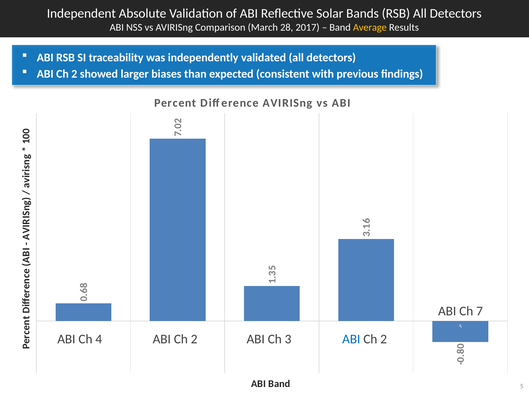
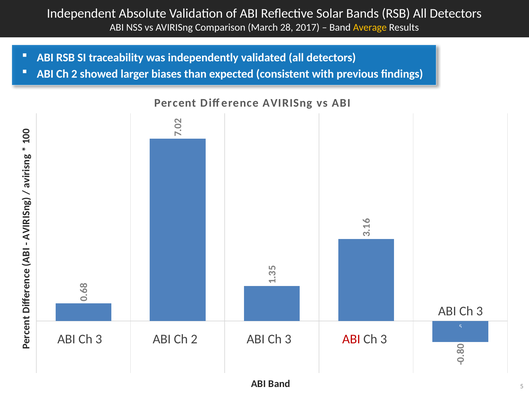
7: 7 -> 3 (480, 311)
4: 4 -> 3 (99, 339)
ABI colour: blue -> red (351, 339)
2: 2 -> 3 (384, 339)
